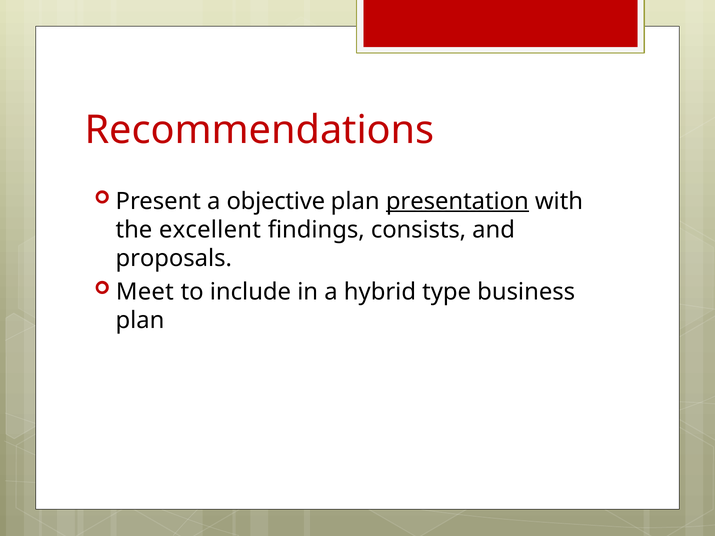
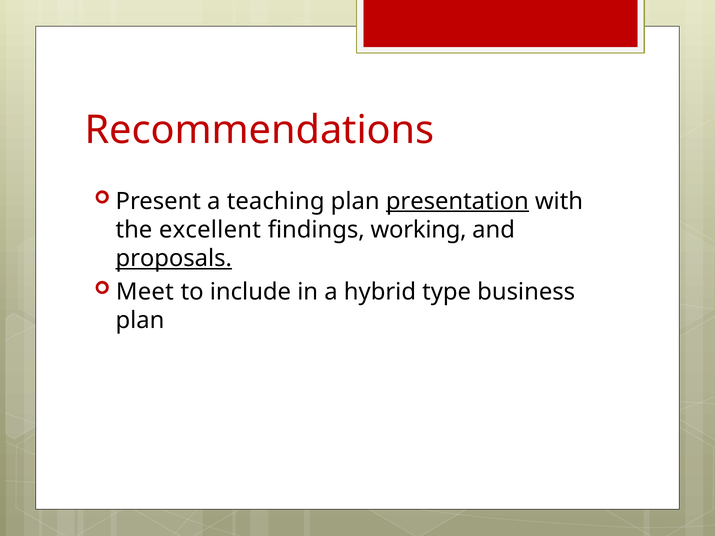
objective: objective -> teaching (276, 201)
consists: consists -> working (419, 230)
proposals underline: none -> present (174, 258)
